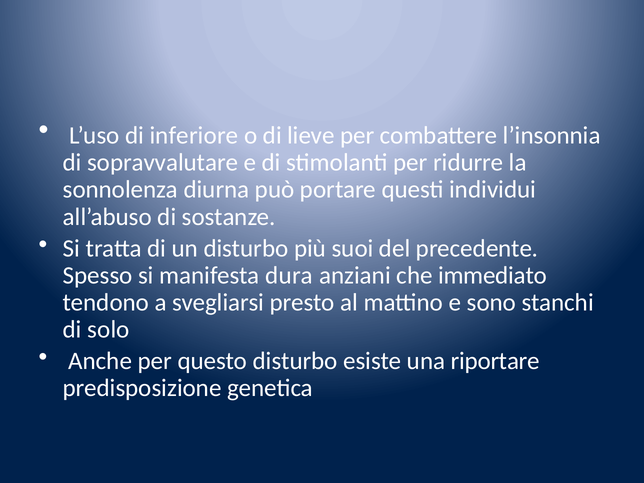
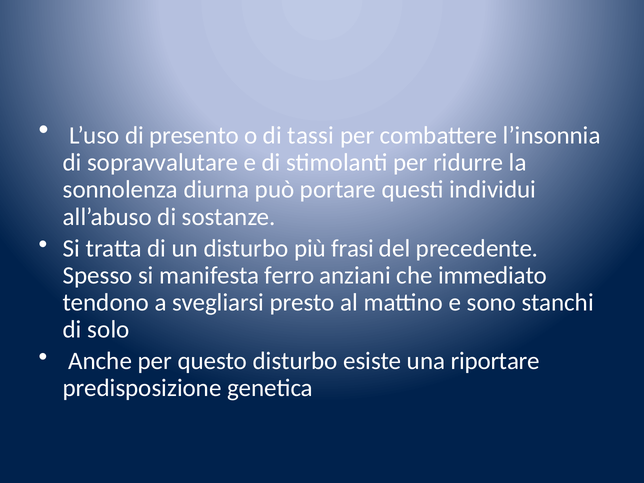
inferiore: inferiore -> presento (194, 135)
lieve: lieve -> tassi (311, 135)
suoi: suoi -> frasi (353, 248)
dura: dura -> ferro (289, 275)
